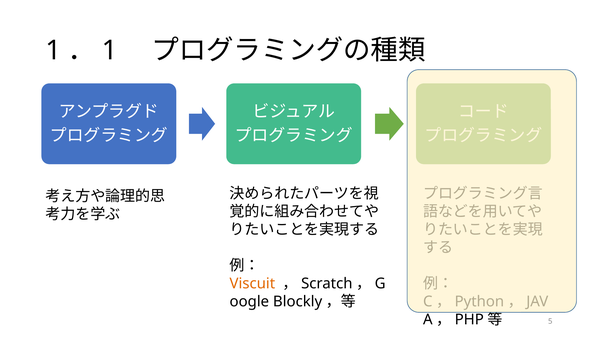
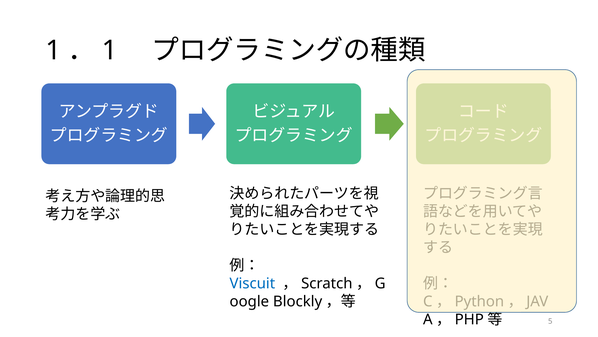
Viscuit colour: orange -> blue (252, 283)
